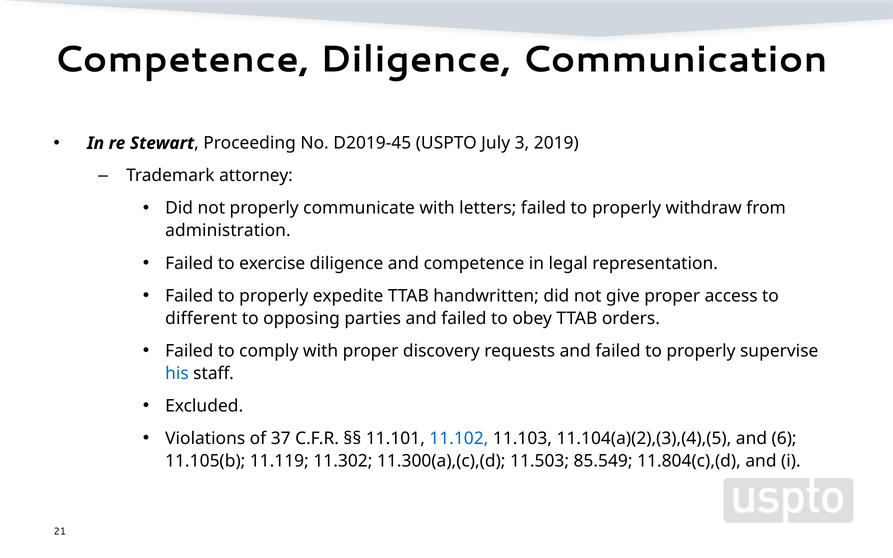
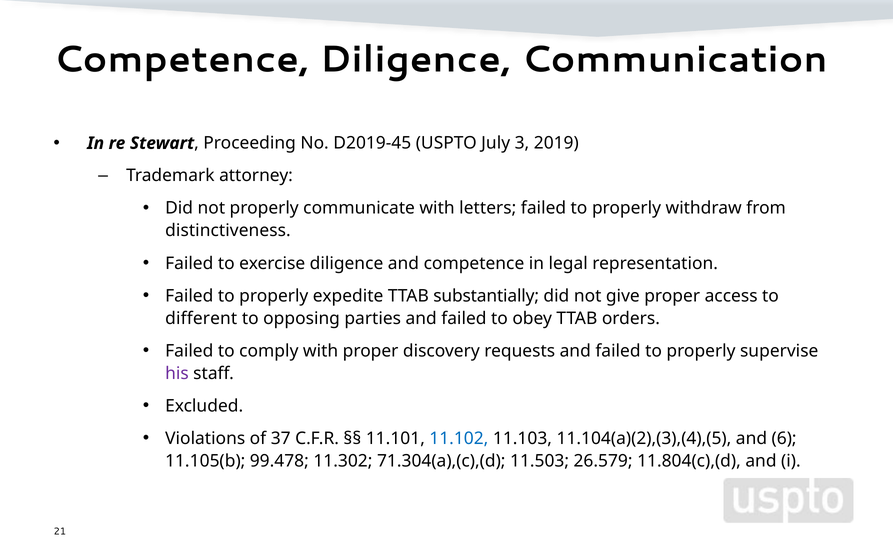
administration: administration -> distinctiveness (228, 231)
handwritten: handwritten -> substantially (486, 296)
his colour: blue -> purple (177, 373)
11.119: 11.119 -> 99.478 (279, 461)
11.300(a),(c),(d: 11.300(a),(c),(d -> 71.304(a),(c),(d (441, 461)
85.549: 85.549 -> 26.579 (603, 461)
